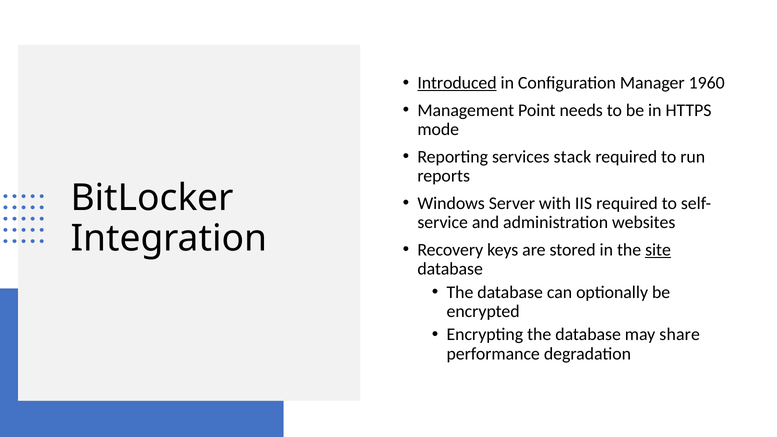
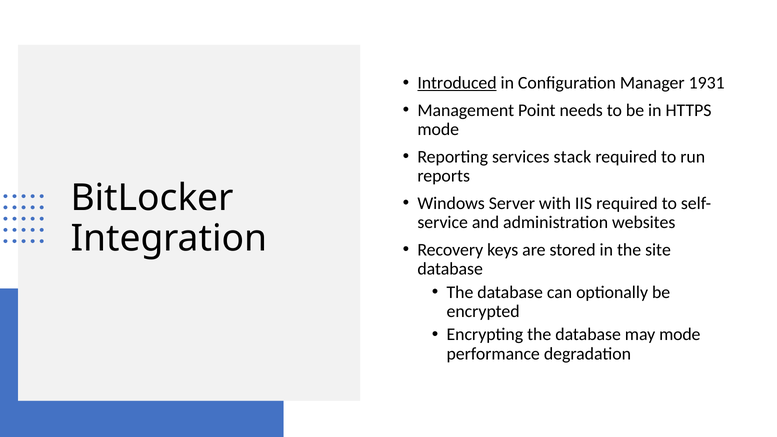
1960: 1960 -> 1931 (707, 83)
site underline: present -> none (658, 250)
may share: share -> mode (680, 335)
